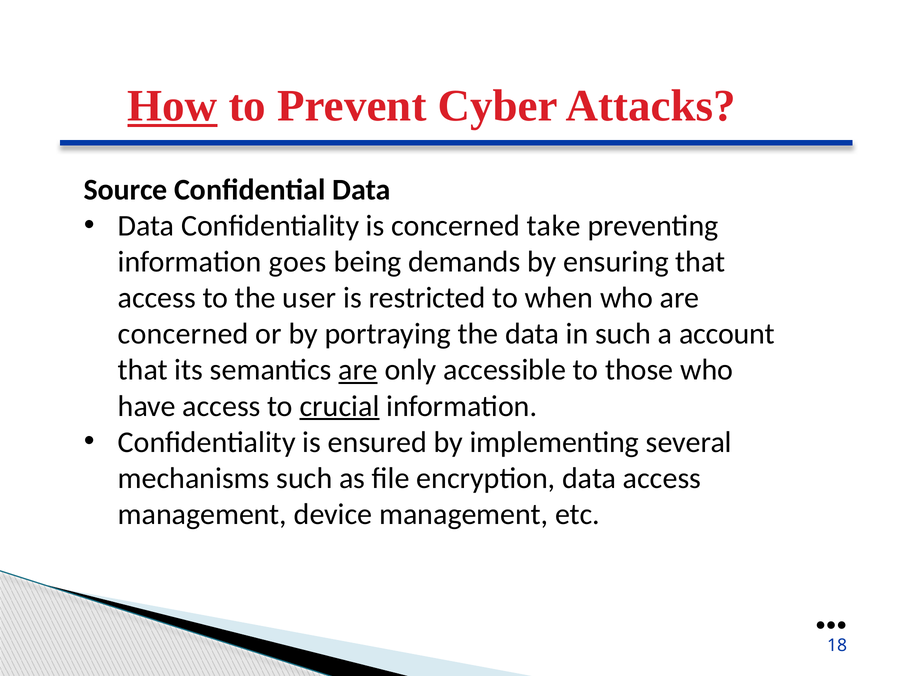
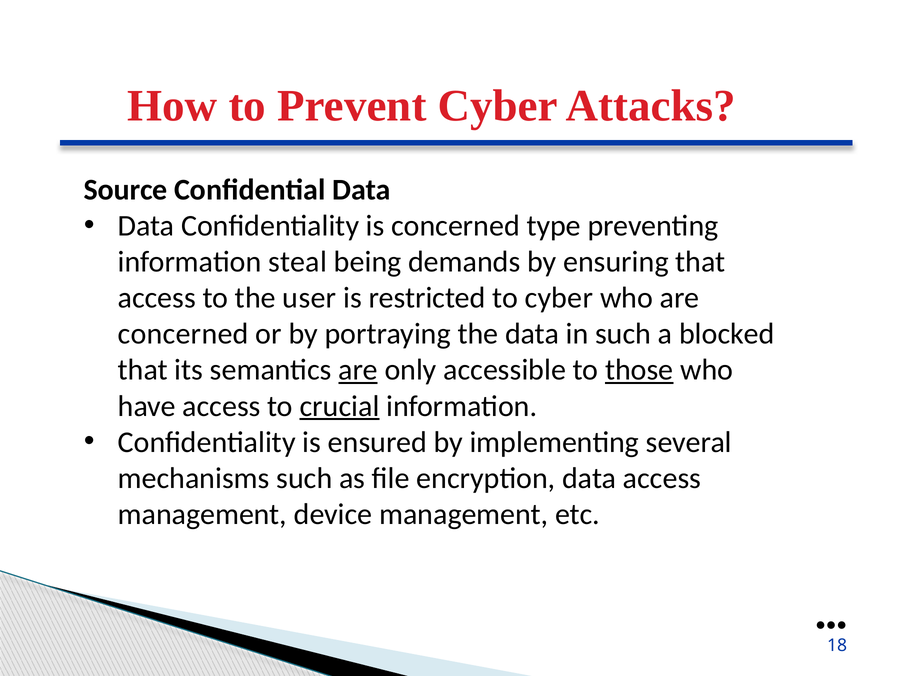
How underline: present -> none (172, 106)
take: take -> type (554, 226)
goes: goes -> steal (298, 262)
to when: when -> cyber (559, 298)
account: account -> blocked (727, 334)
those underline: none -> present (639, 370)
